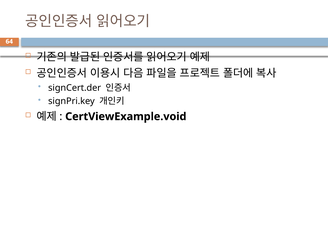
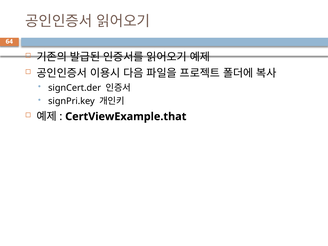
CertViewExample.void: CertViewExample.void -> CertViewExample.that (126, 117)
